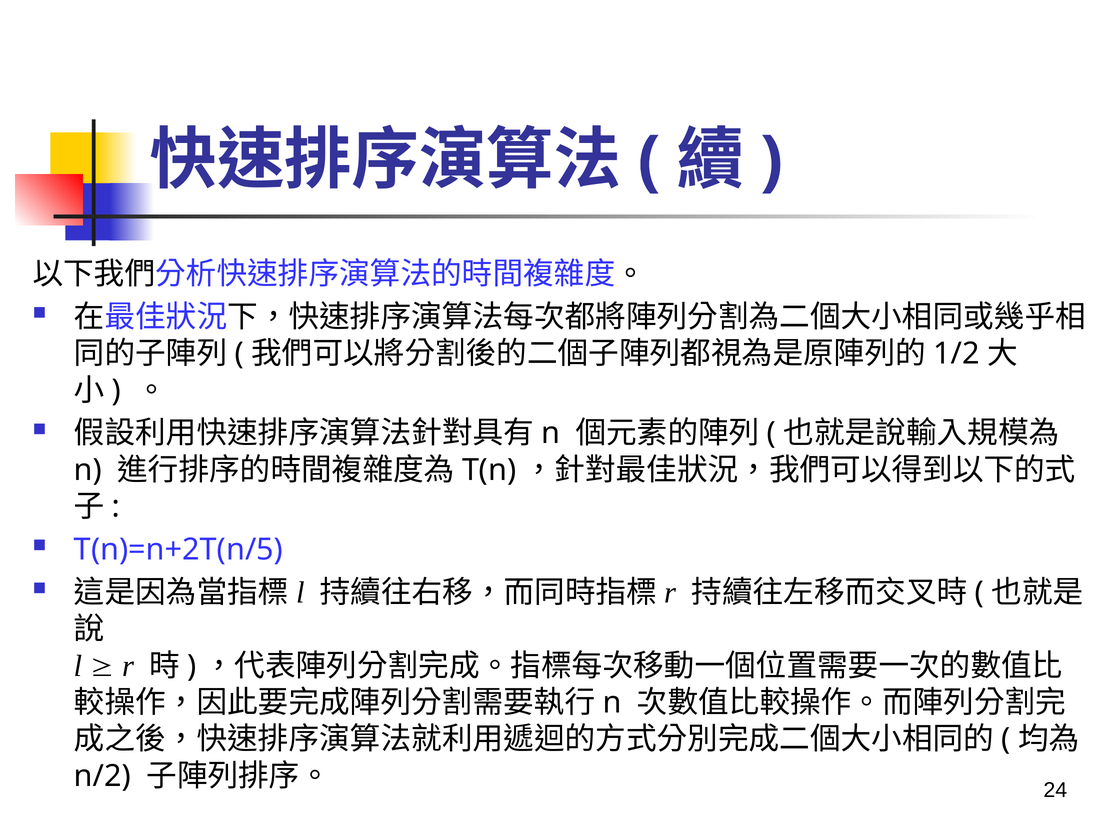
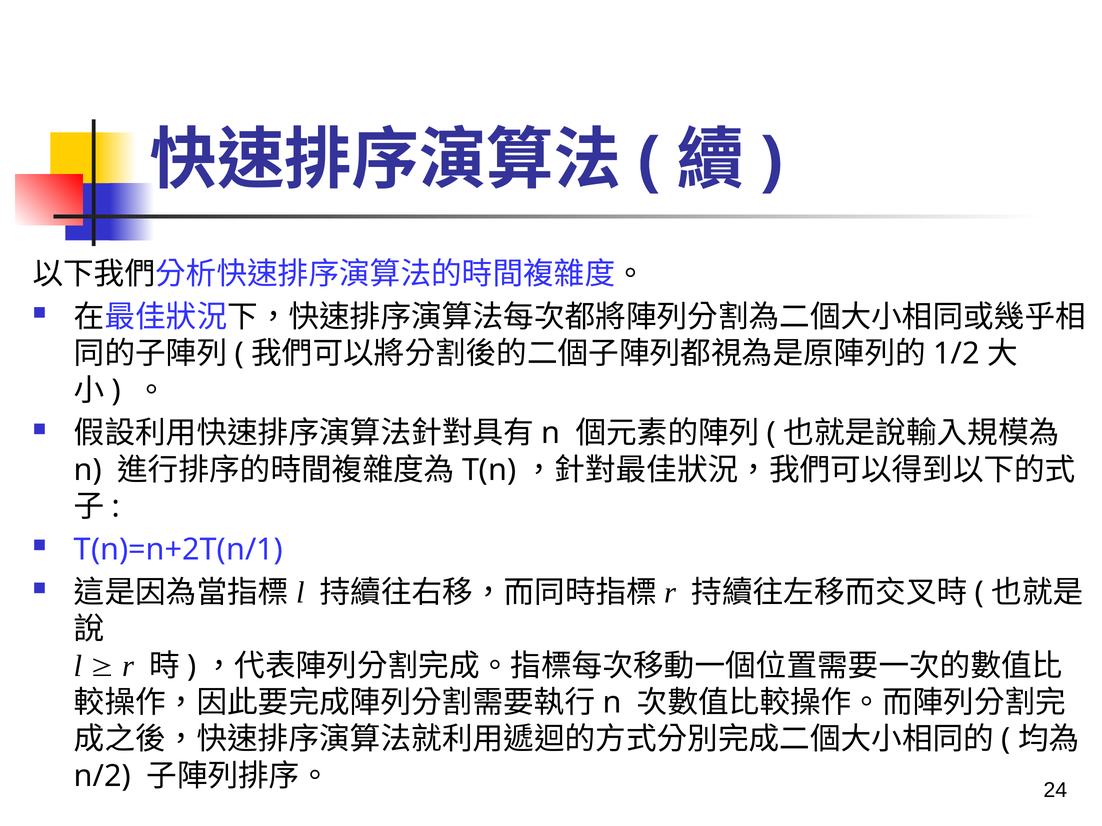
T(n)=n+2T(n/5: T(n)=n+2T(n/5 -> T(n)=n+2T(n/1 (179, 550)
